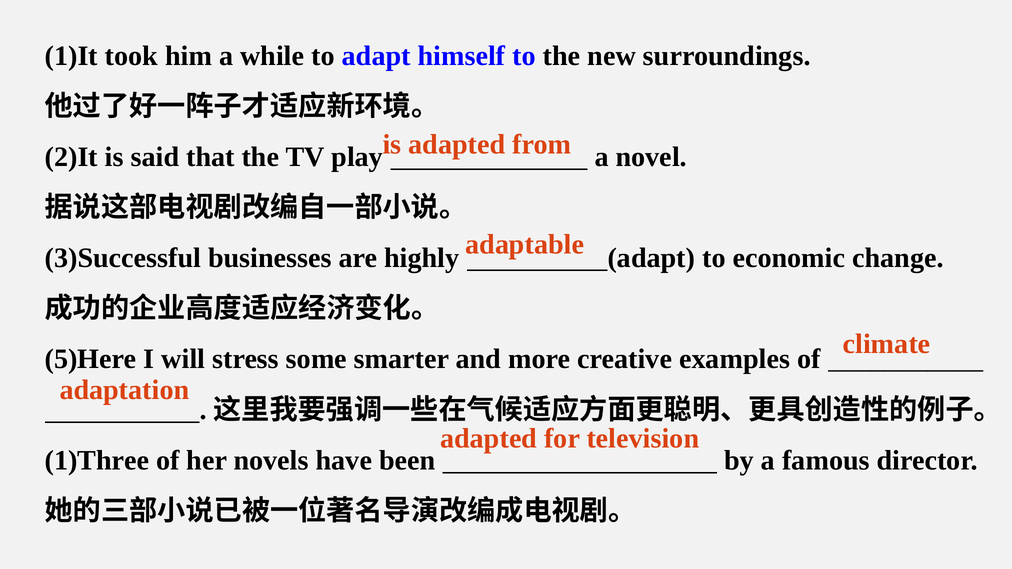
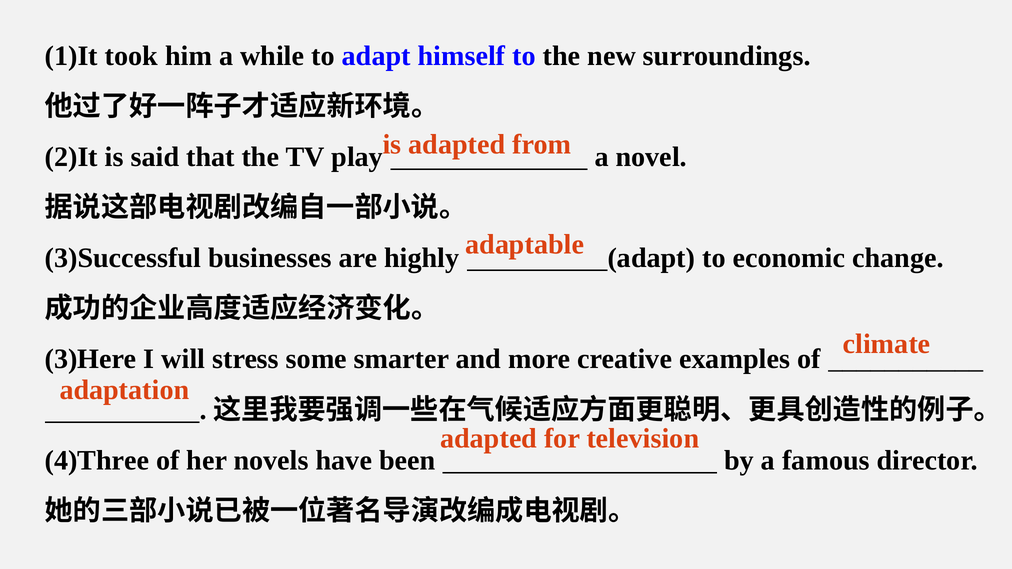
5)Here: 5)Here -> 3)Here (91, 359)
1)Three: 1)Three -> 4)Three (97, 461)
